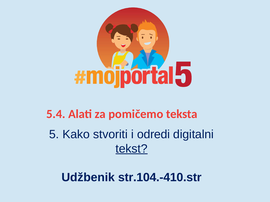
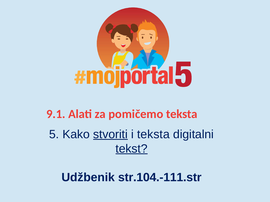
5.4: 5.4 -> 9.1 (56, 114)
stvoriti underline: none -> present (110, 135)
i odredi: odredi -> teksta (153, 135)
str.104.-410.str: str.104.-410.str -> str.104.-111.str (160, 178)
